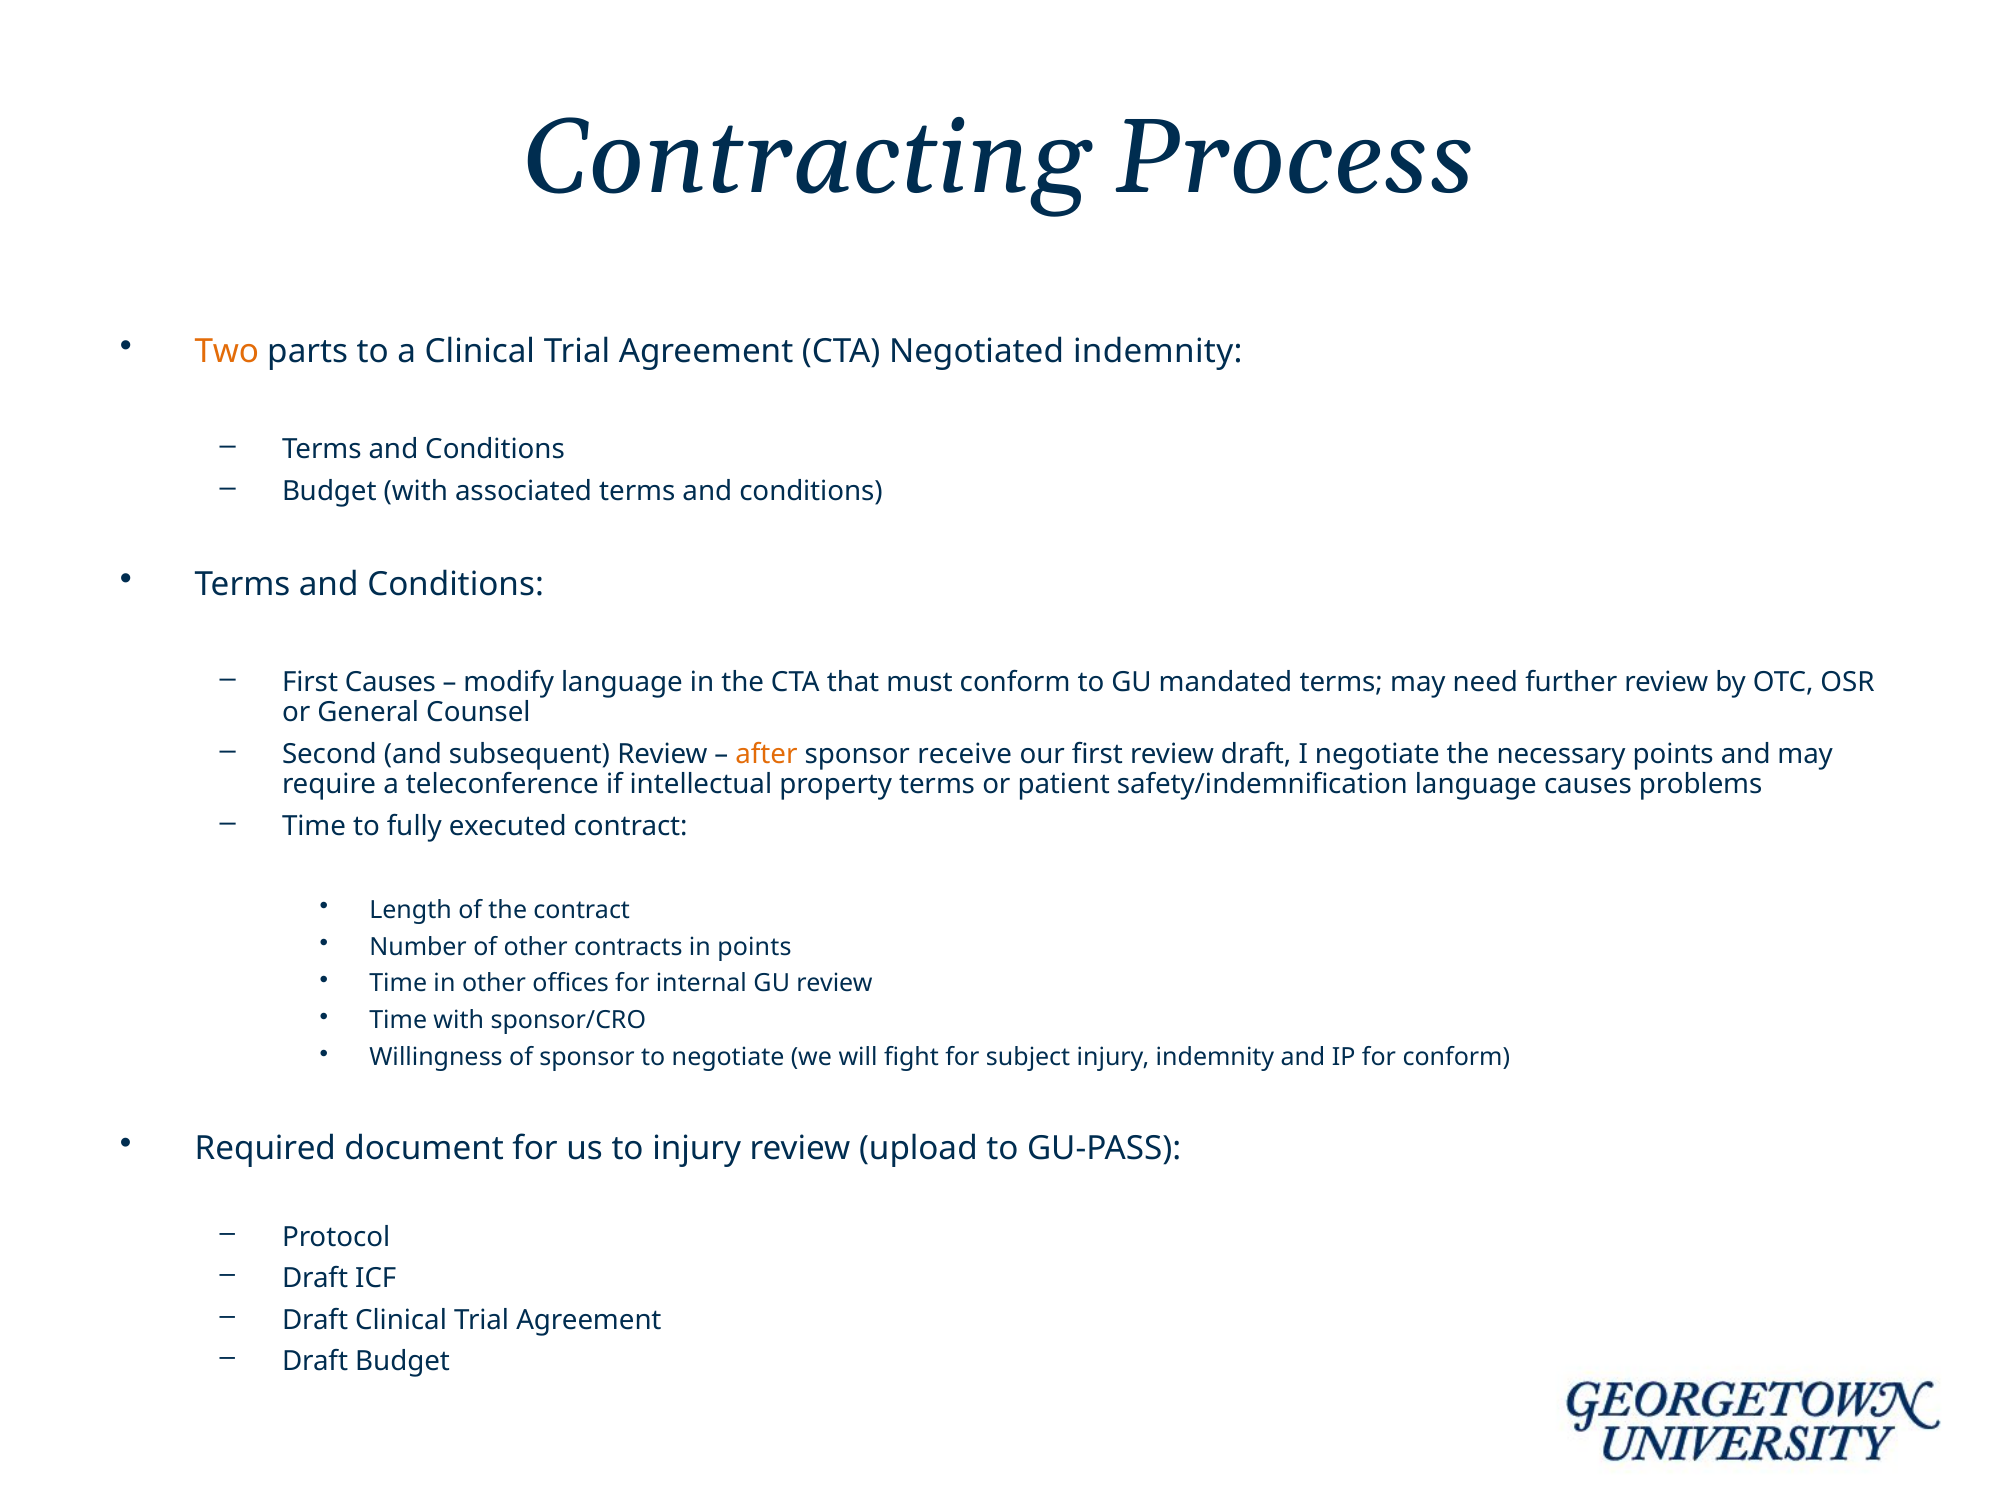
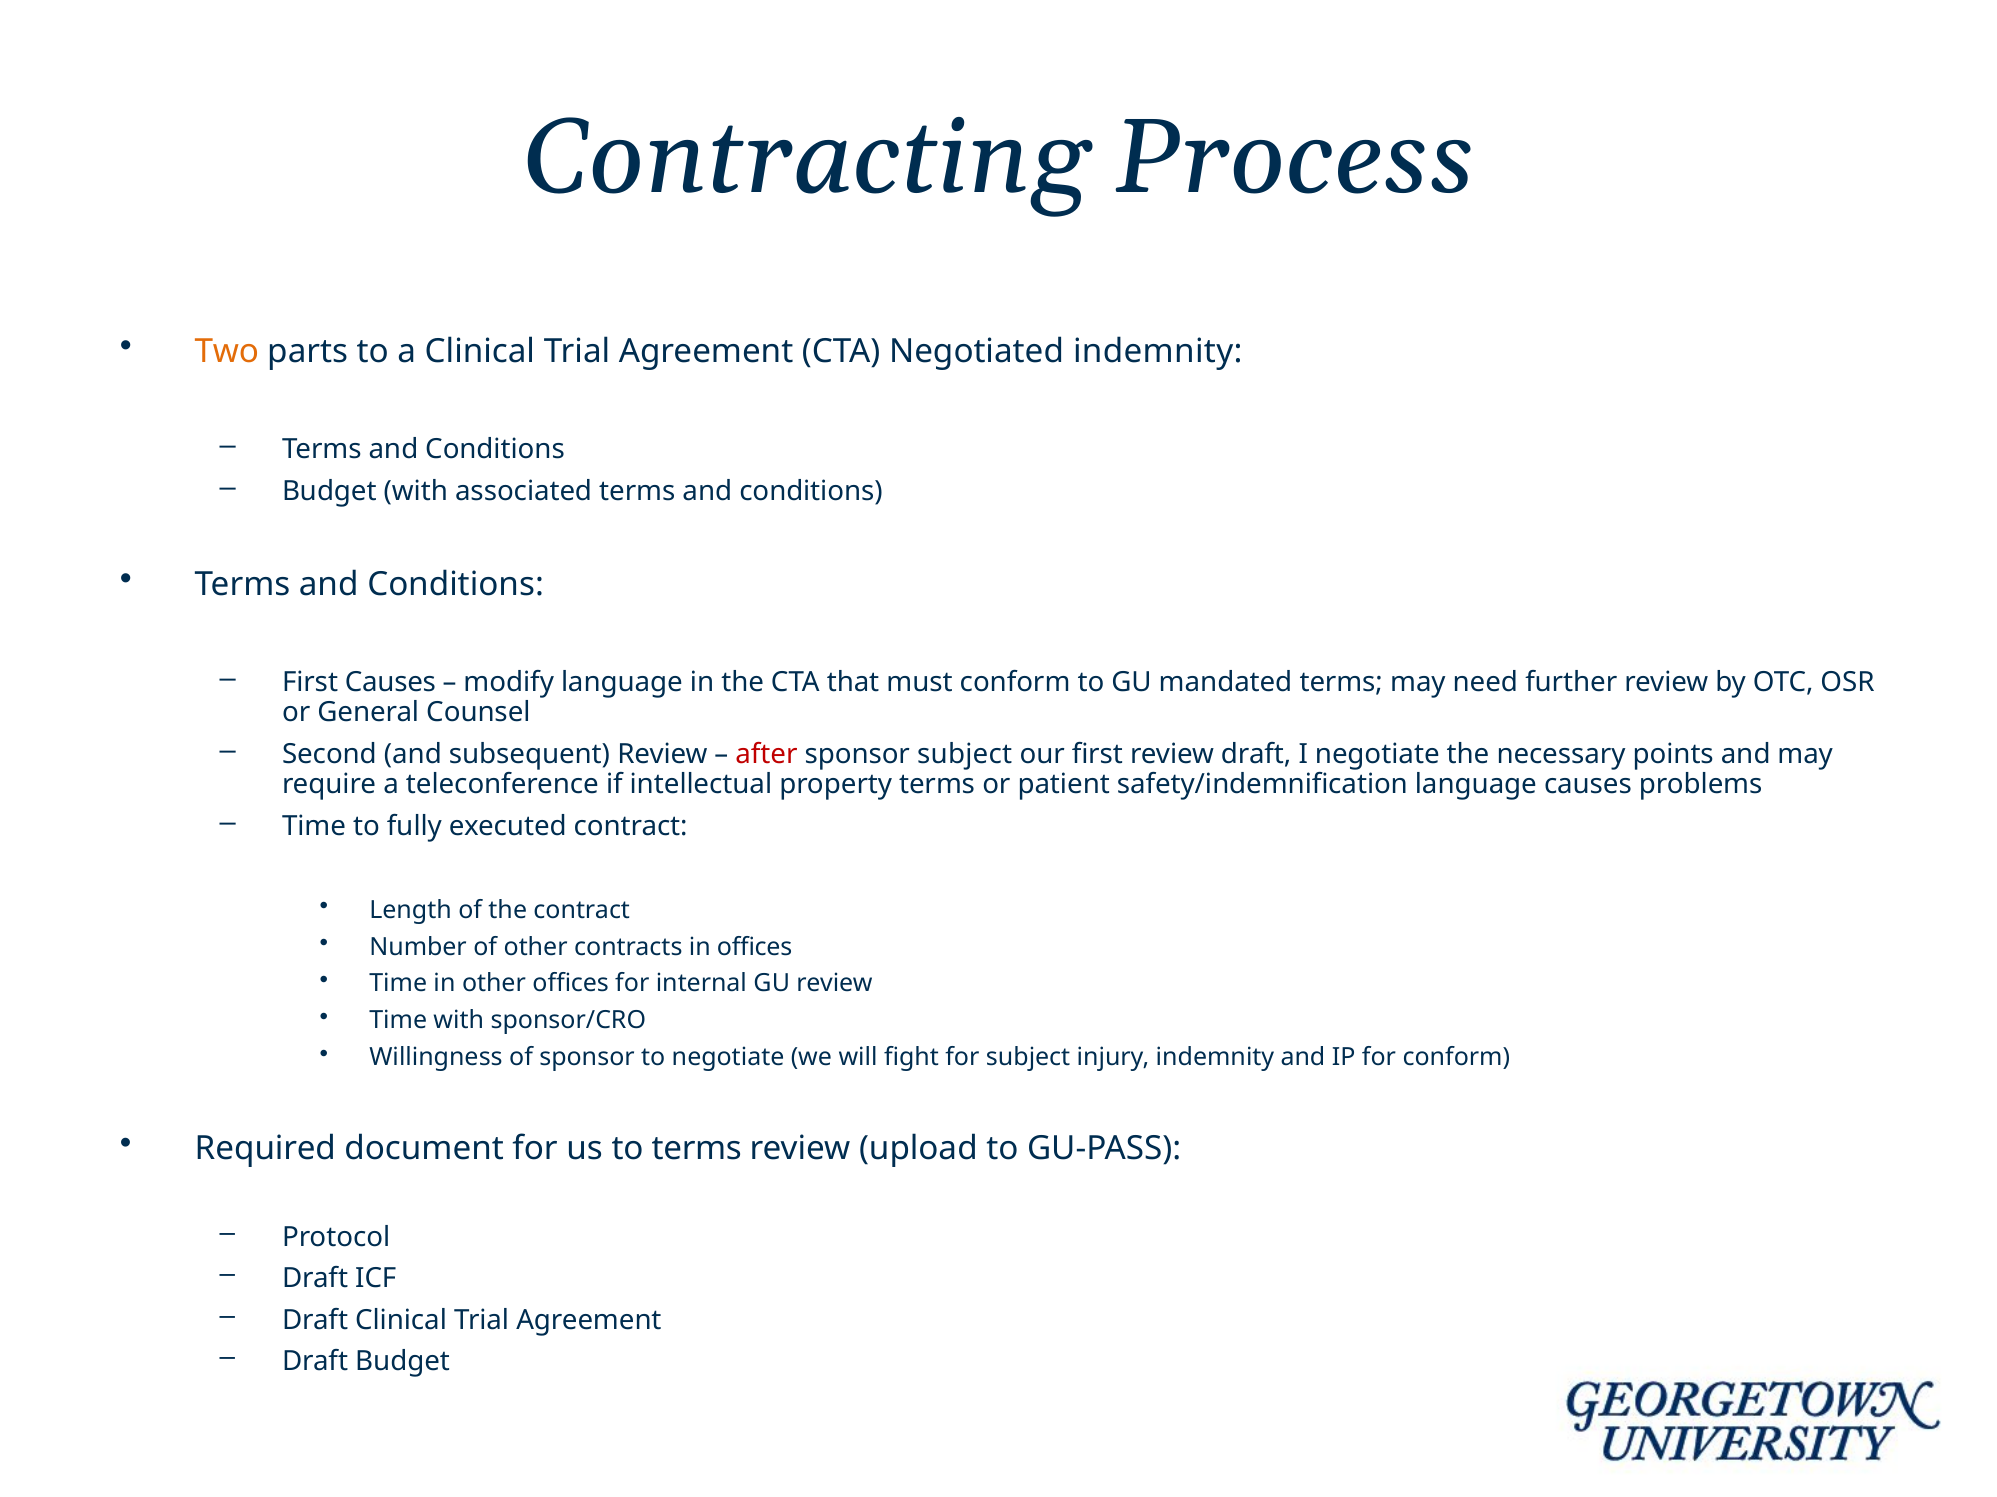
after colour: orange -> red (766, 755)
sponsor receive: receive -> subject (965, 755)
in points: points -> offices (755, 947)
to injury: injury -> terms (697, 1149)
